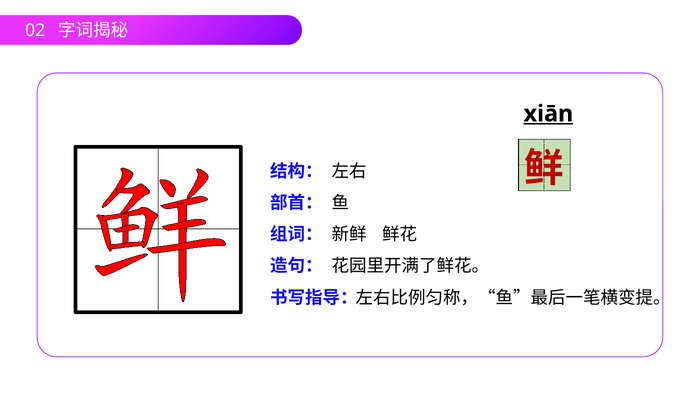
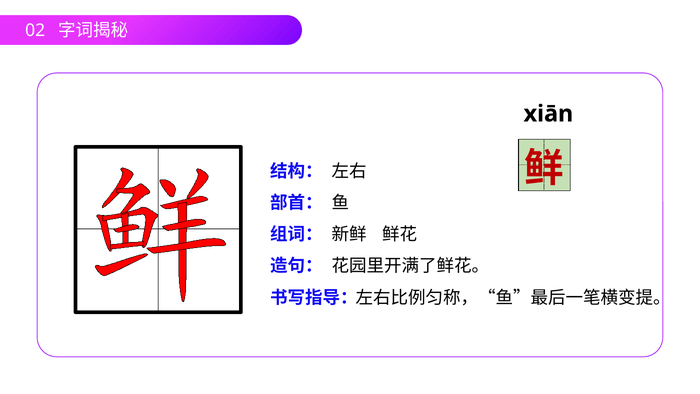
xiān underline: present -> none (548, 114)
